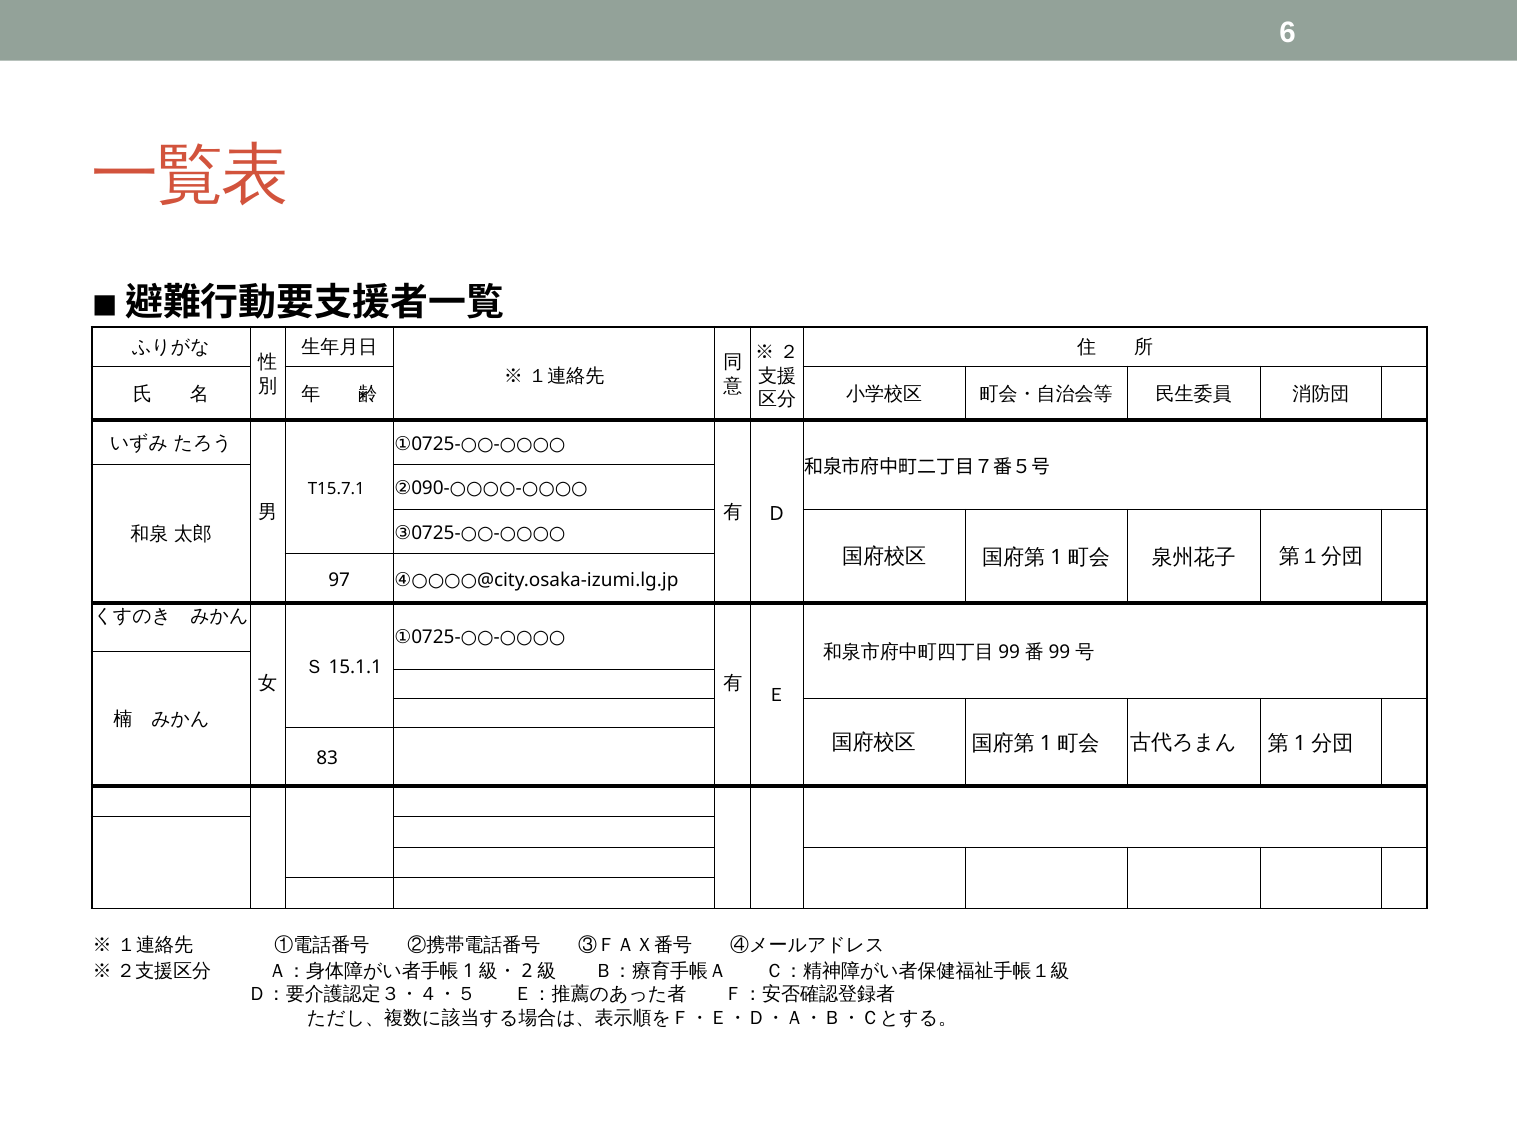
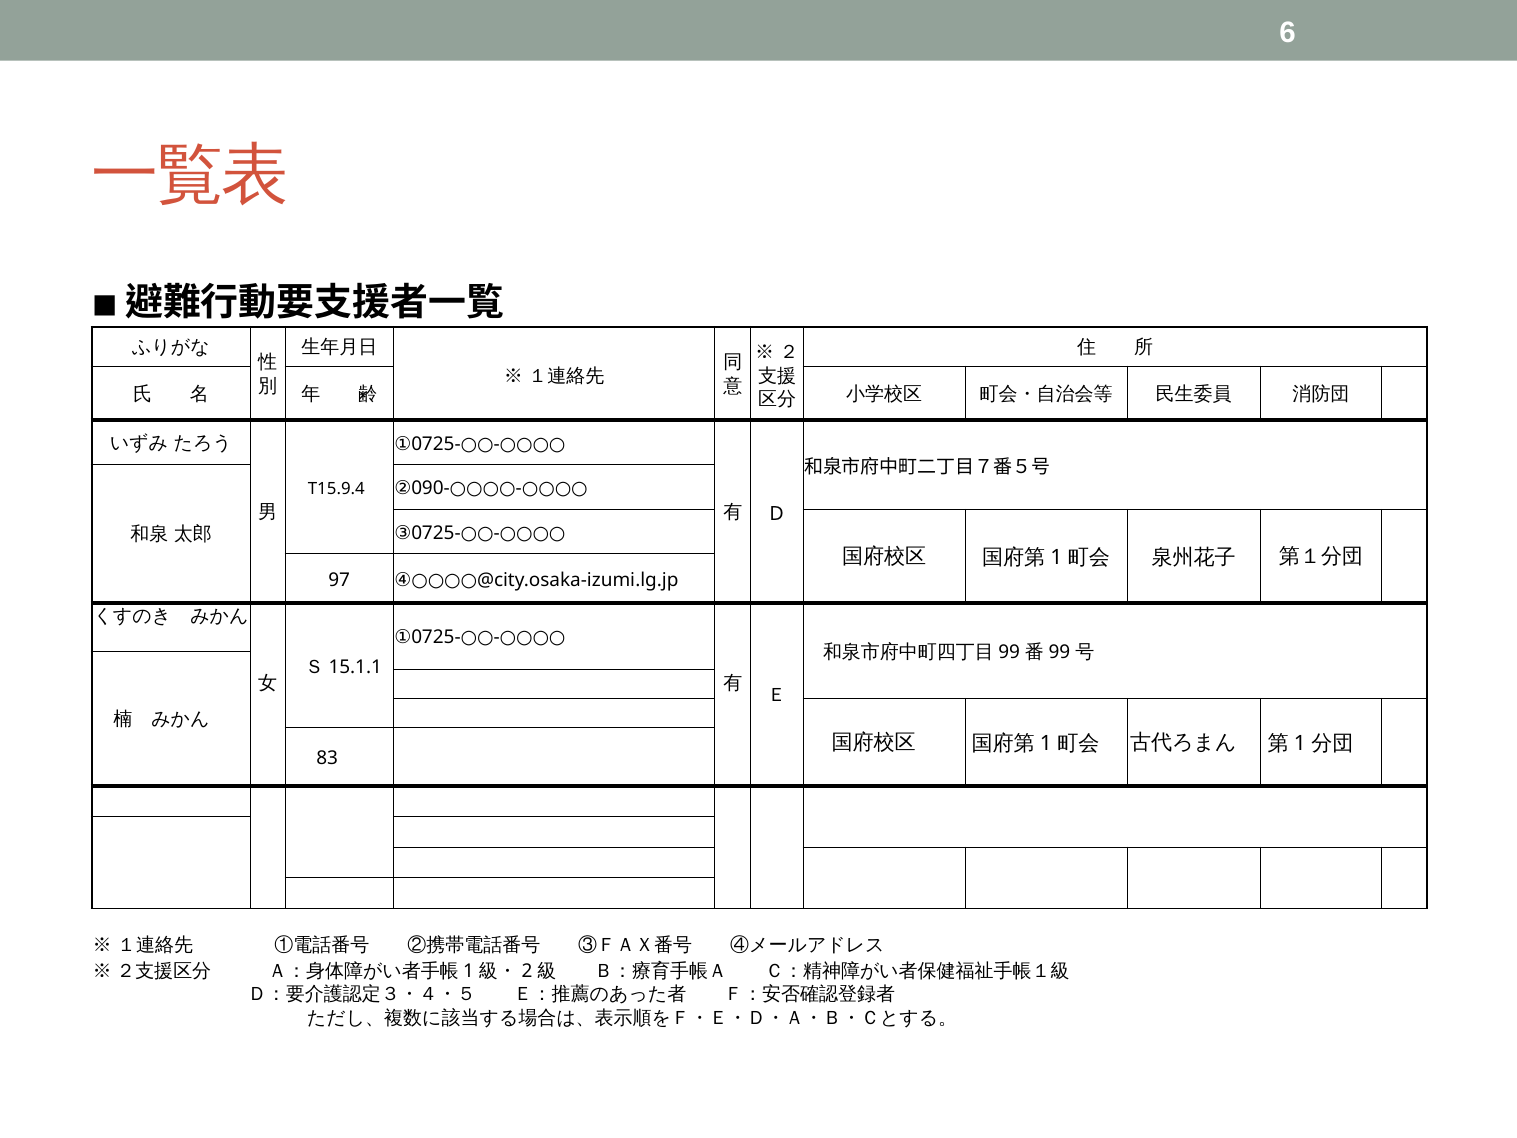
T15.7.1: T15.7.1 -> T15.9.4 (336, 489)
